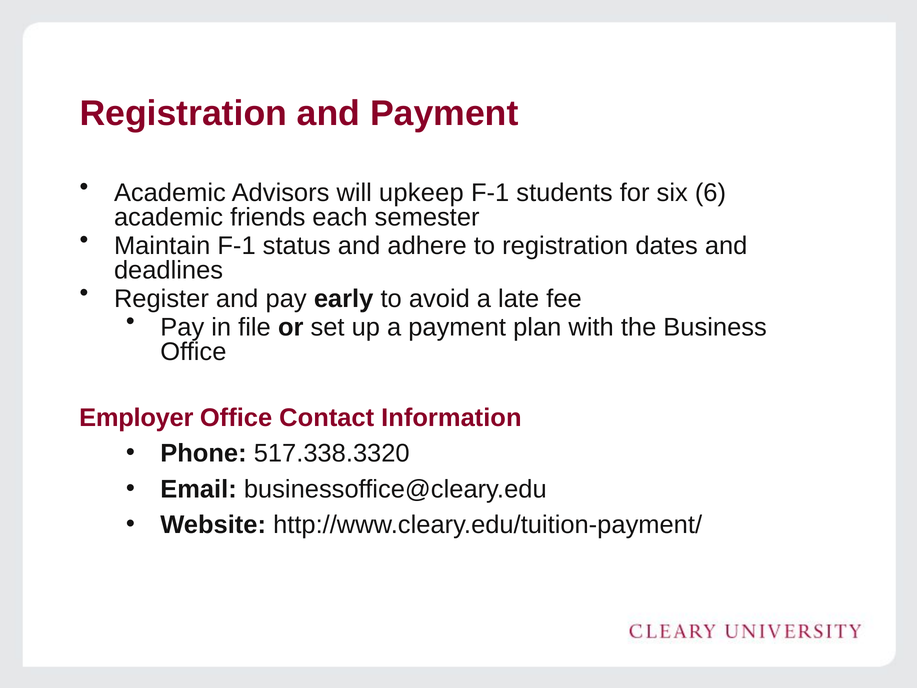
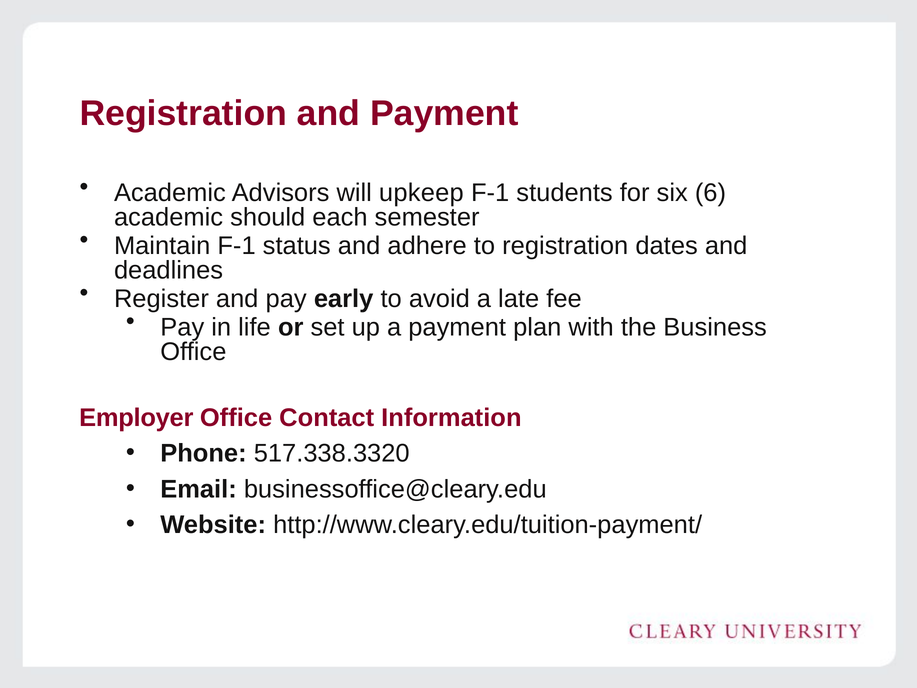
friends: friends -> should (268, 217)
file: file -> life (254, 327)
